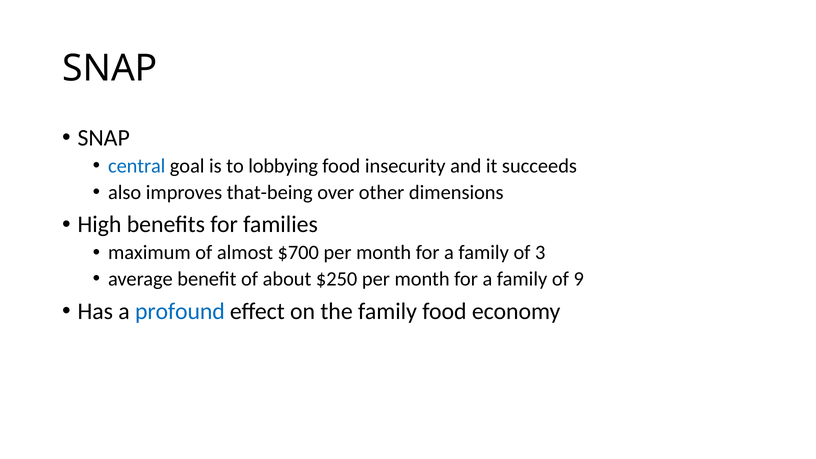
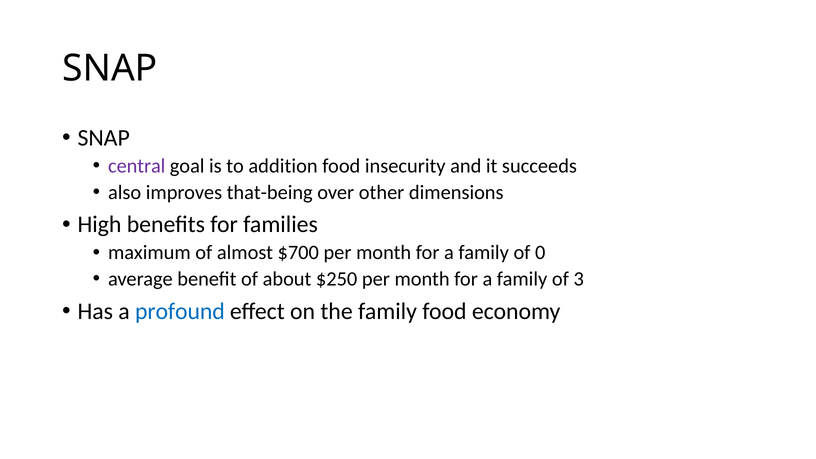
central colour: blue -> purple (137, 166)
lobbying: lobbying -> addition (283, 166)
3: 3 -> 0 (540, 253)
9: 9 -> 3 (579, 279)
